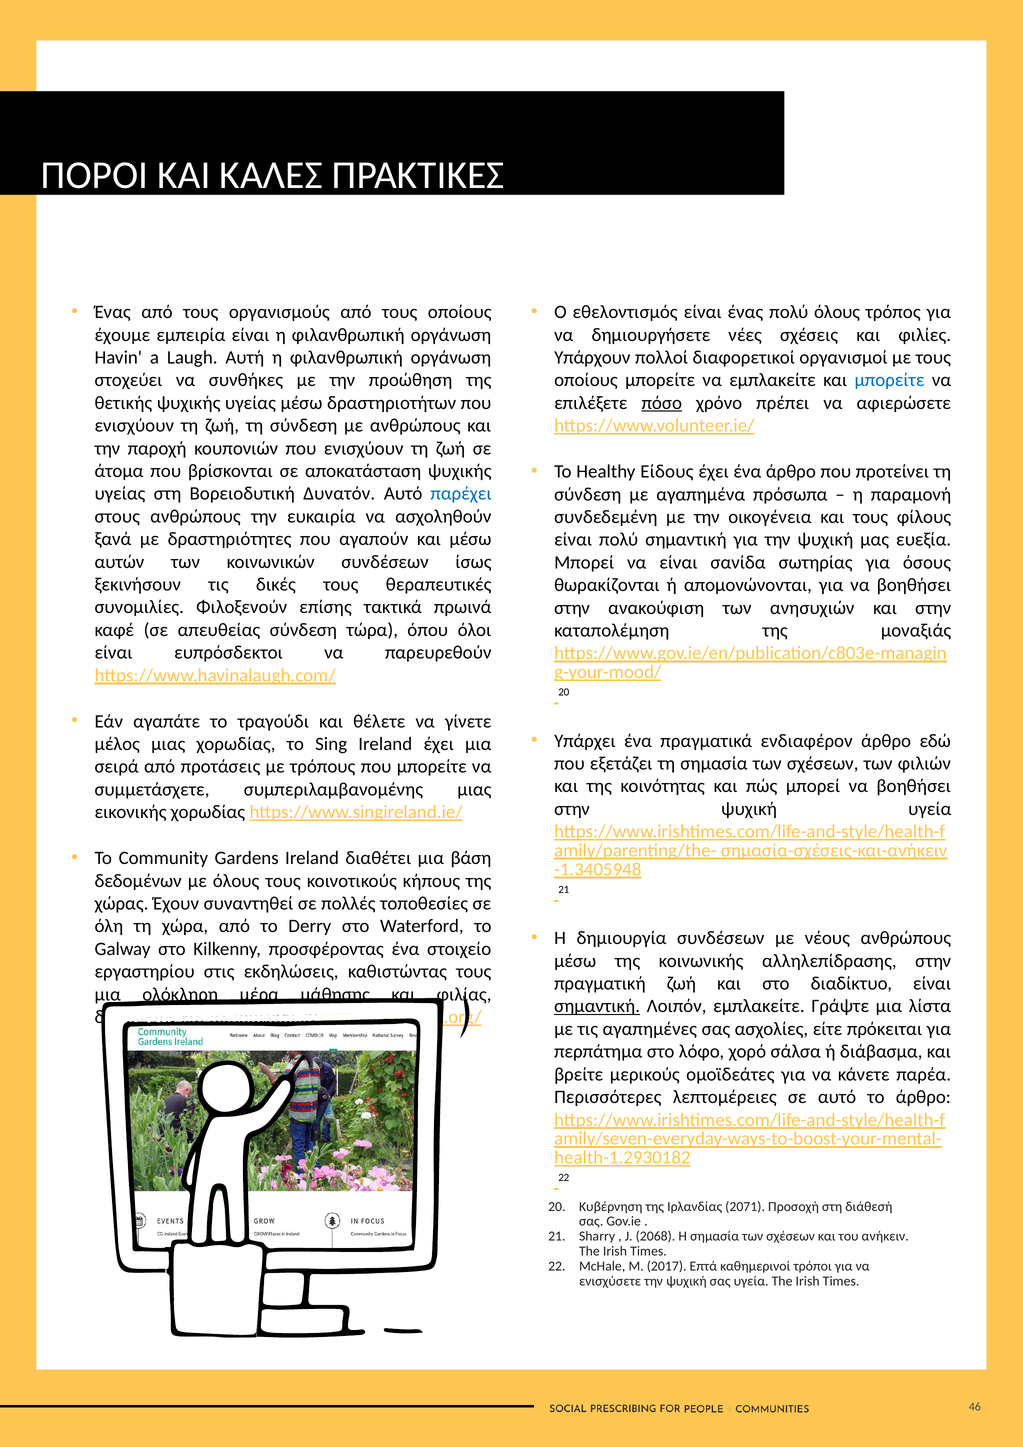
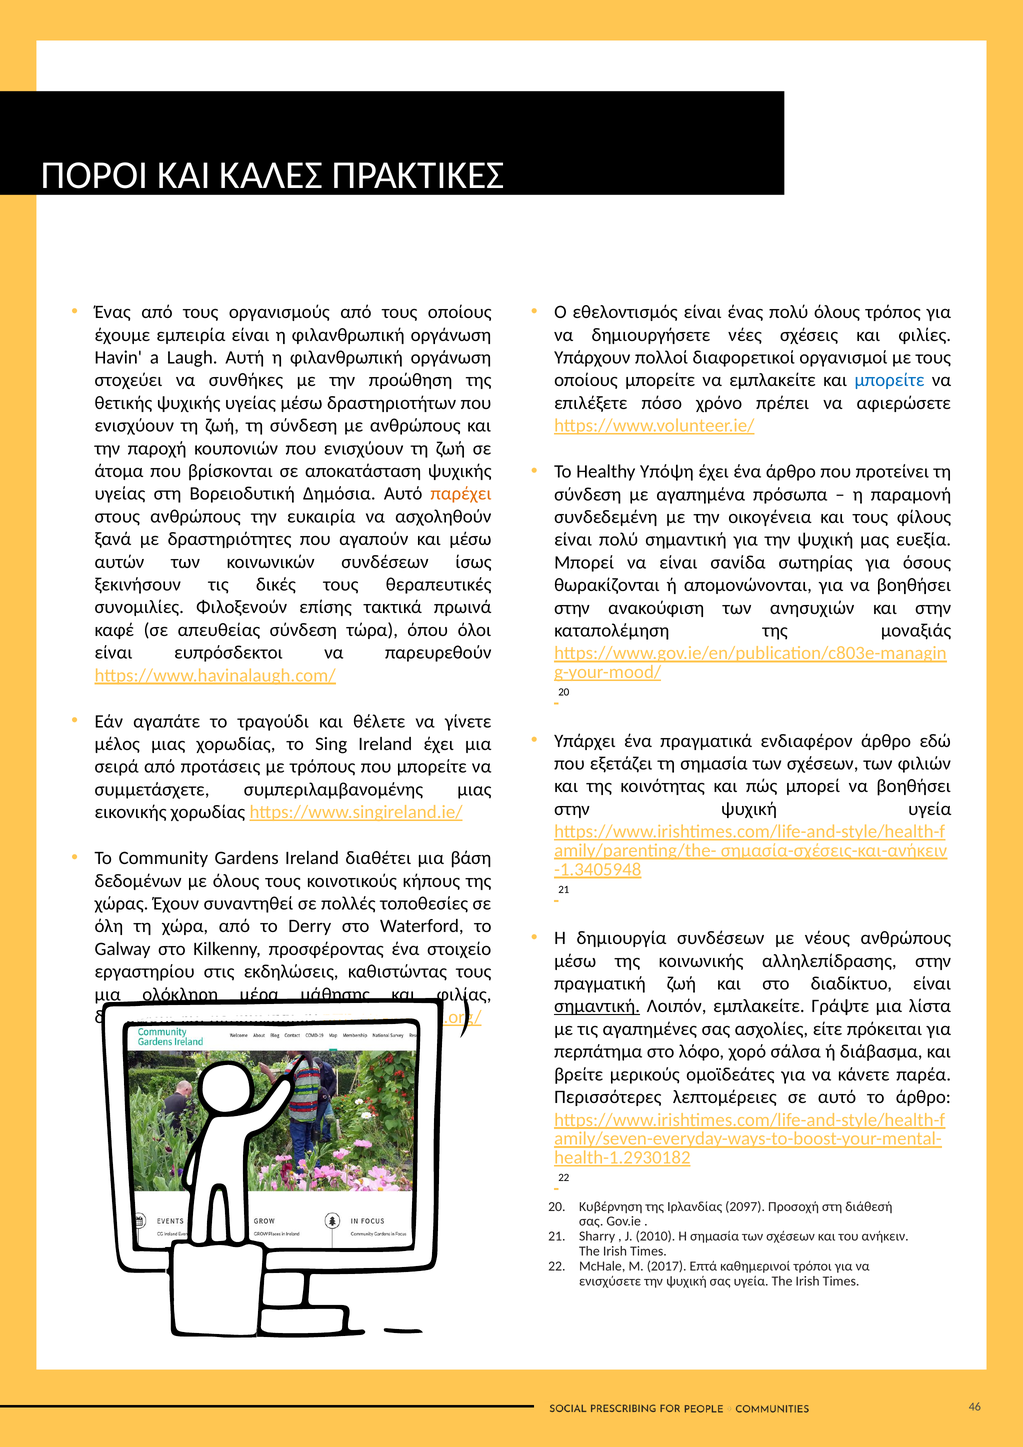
πόσο underline: present -> none (662, 403)
Είδους: Είδους -> Υπόψη (667, 472)
Δυνατόν: Δυνατόν -> Δημόσια (339, 494)
παρέχει colour: blue -> orange (461, 494)
2071: 2071 -> 2097 (745, 1206)
2068: 2068 -> 2010 (655, 1236)
